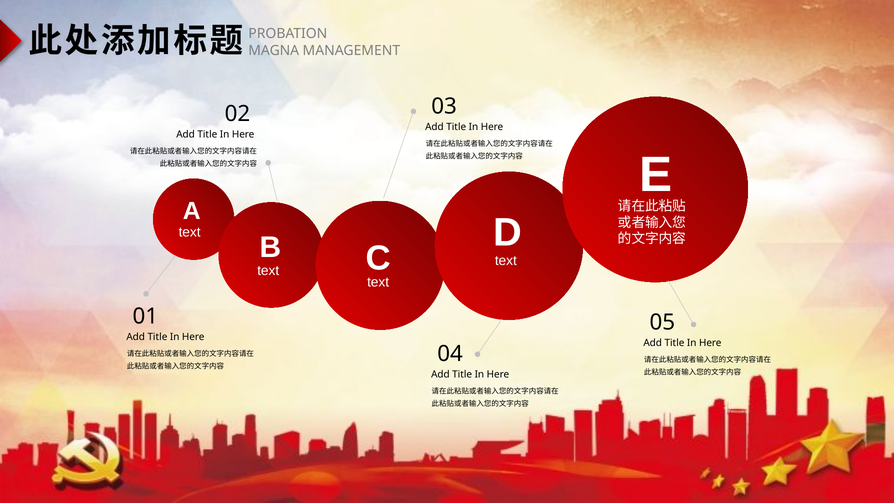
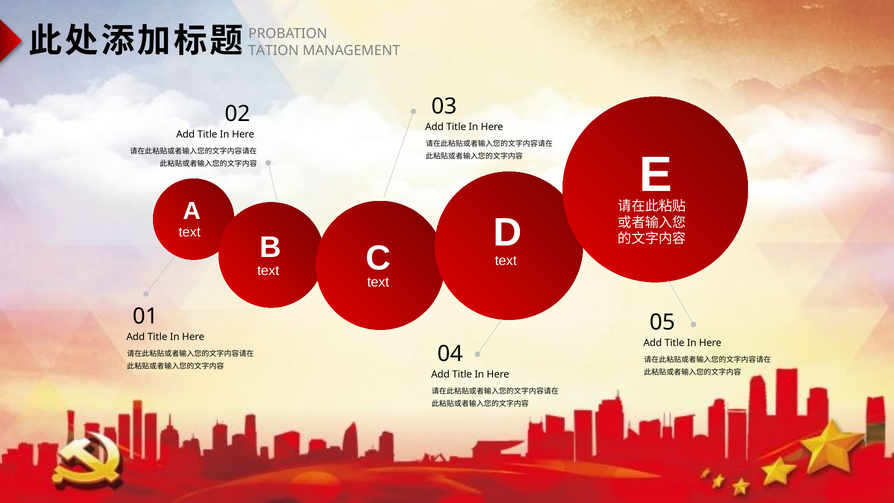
MAGNA: MAGNA -> TATION (274, 51)
